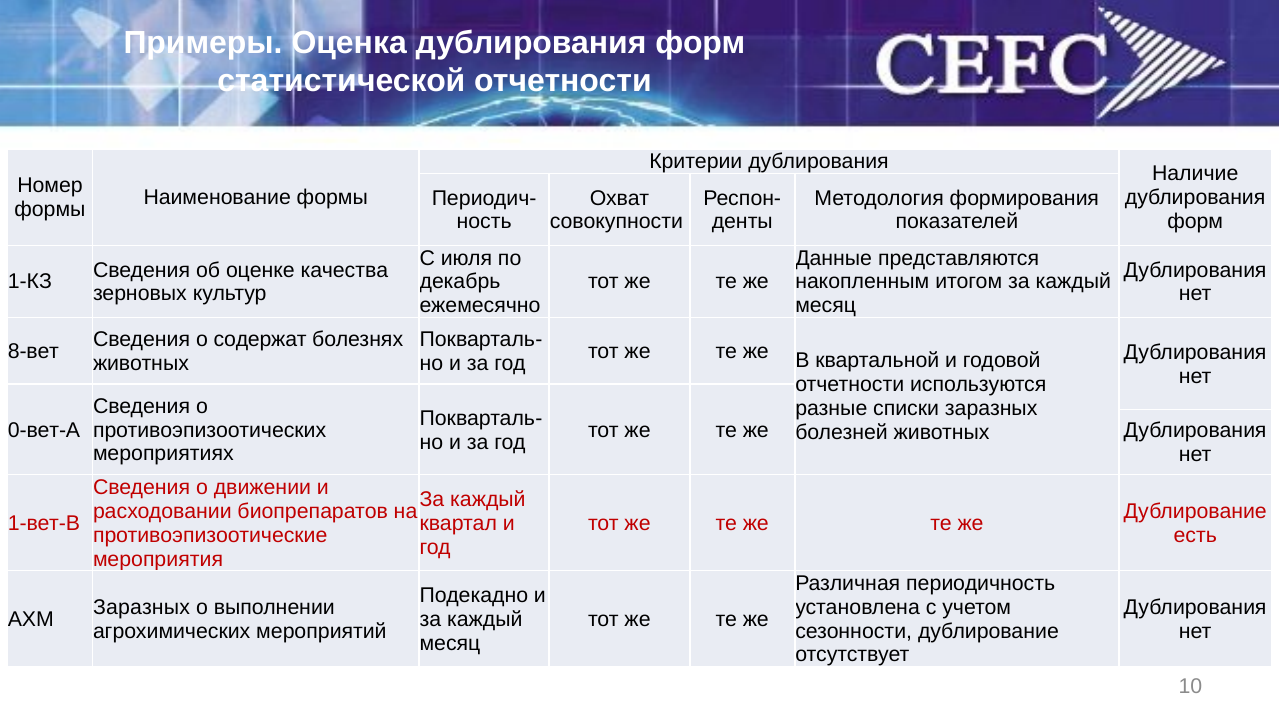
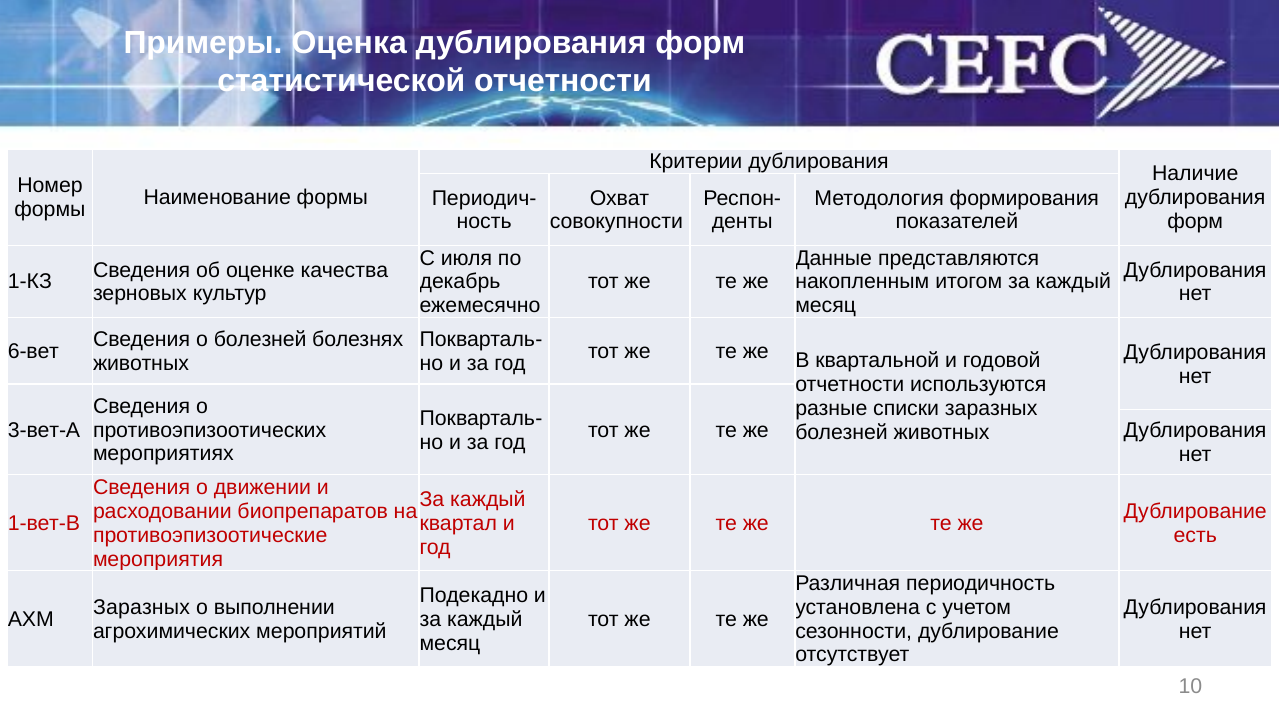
о содержат: содержат -> болезней (260, 340)
8-вет: 8-вет -> 6-вет (33, 352)
0-вет-А: 0-вет-А -> 3-вет-А (44, 430)
